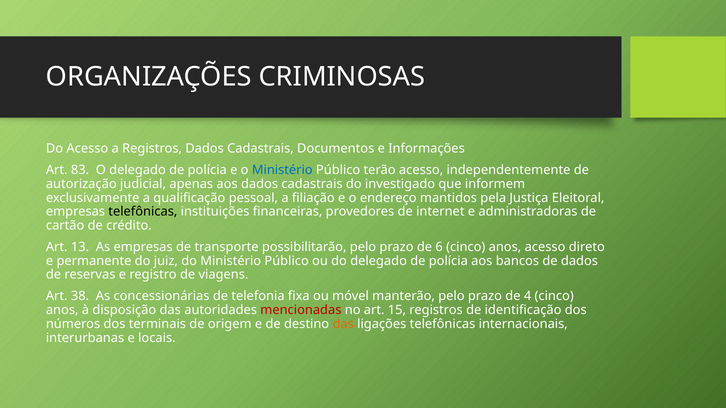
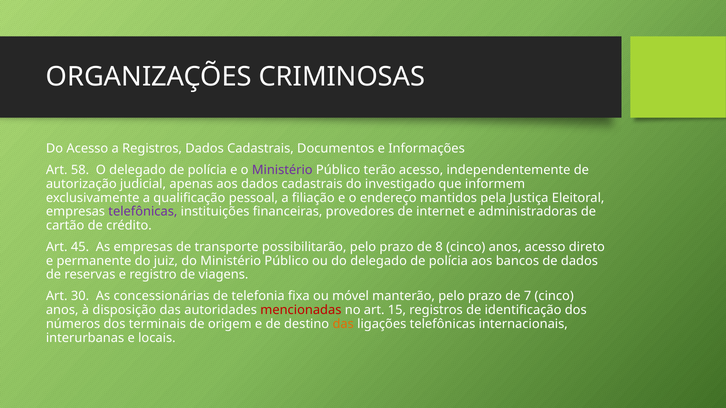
83: 83 -> 58 (80, 170)
Ministério colour: blue -> purple (282, 170)
telefônicas colour: black -> purple (143, 212)
13: 13 -> 45 (80, 247)
6: 6 -> 8 (439, 247)
38: 38 -> 30 (80, 297)
4: 4 -> 7 (528, 297)
